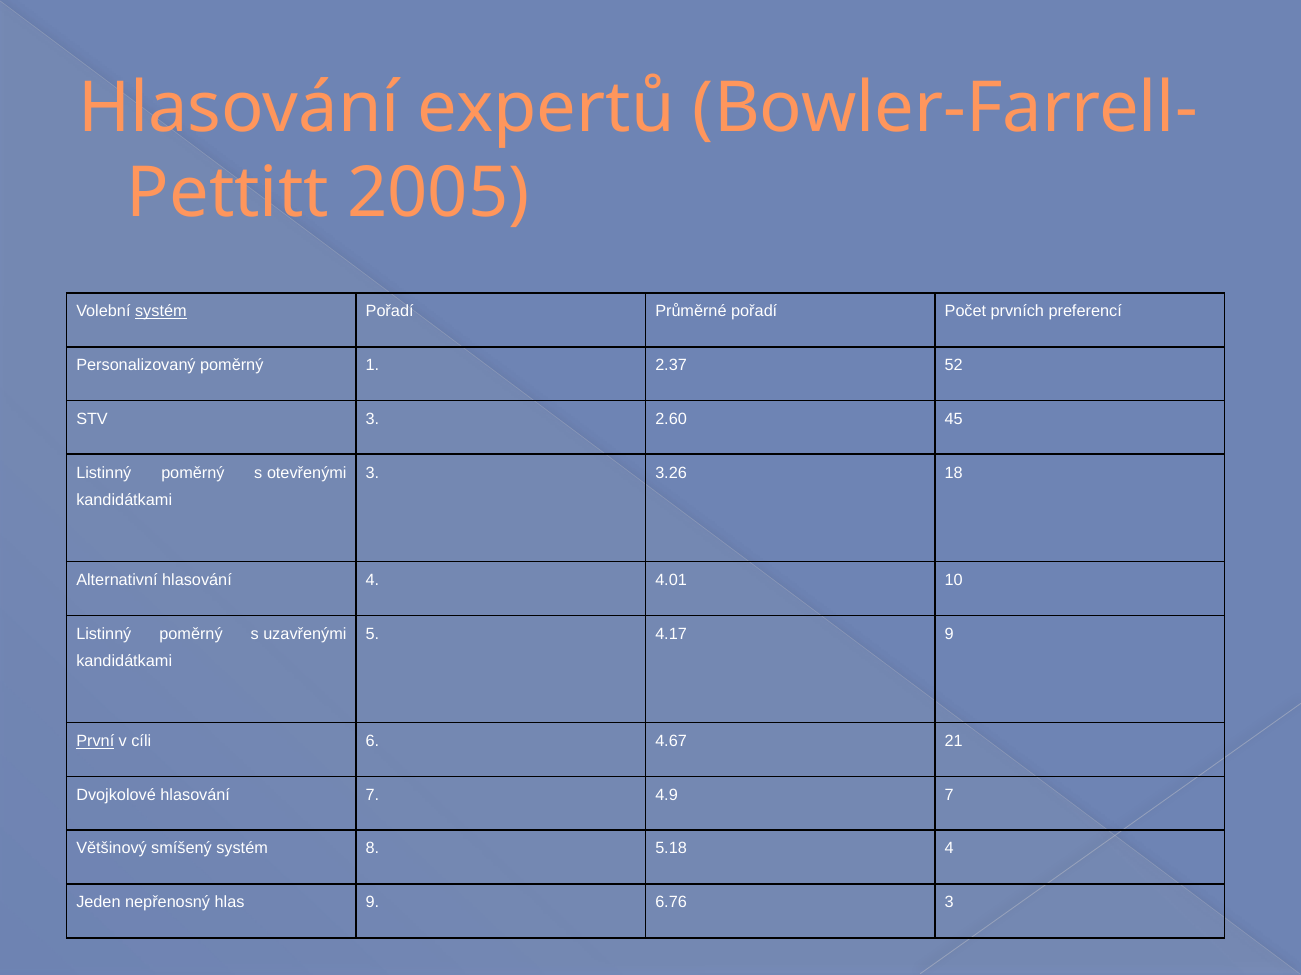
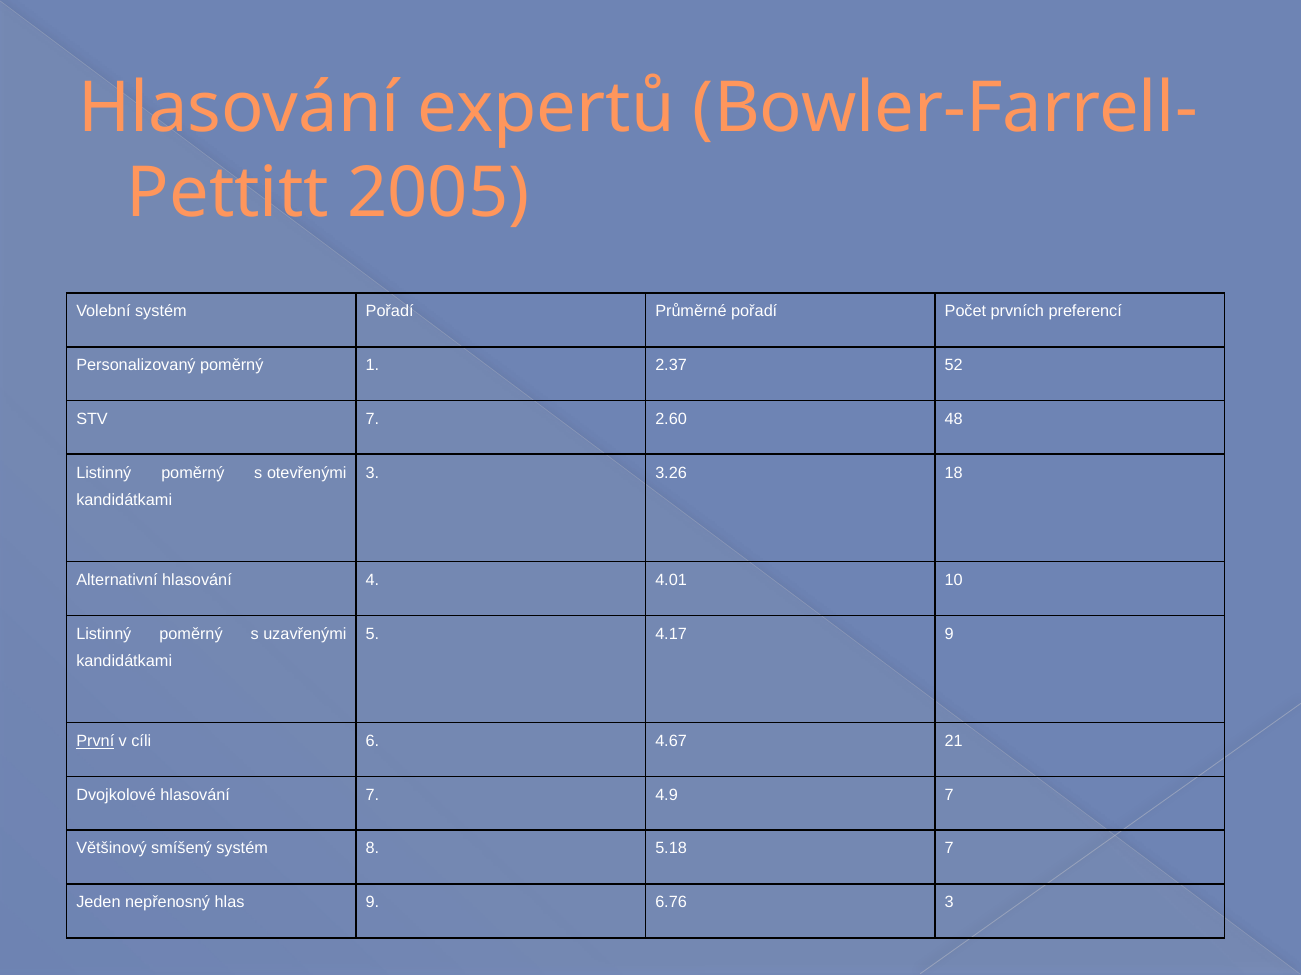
systém underline: present -> none (161, 312)
STV 3: 3 -> 7 (372, 419)
45: 45 -> 48 (954, 419)
5.18 4: 4 -> 7 (949, 849)
